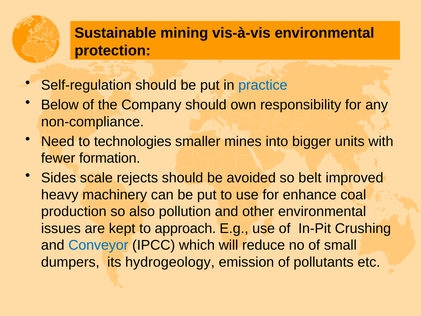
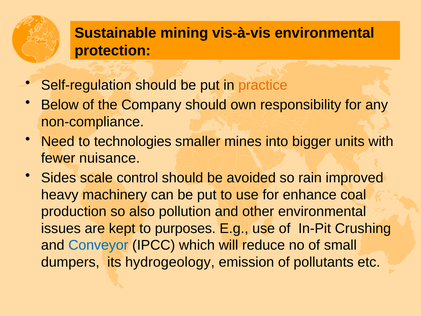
practice colour: blue -> orange (263, 85)
formation: formation -> nuisance (110, 158)
rejects: rejects -> control (137, 178)
belt: belt -> rain (310, 178)
approach: approach -> purposes (185, 228)
